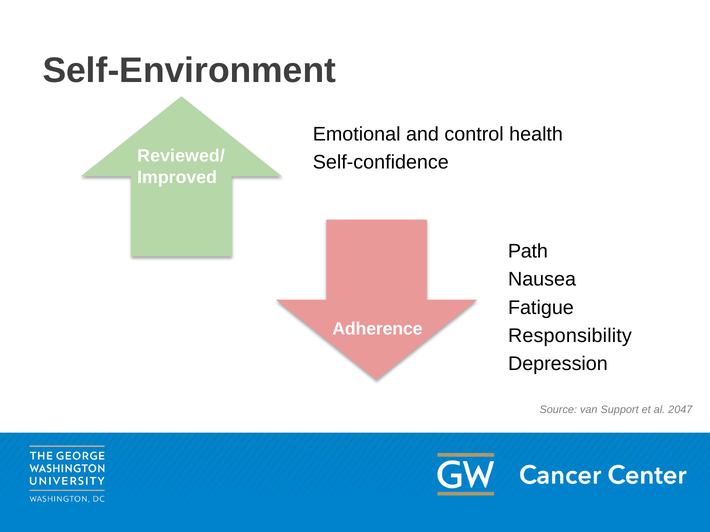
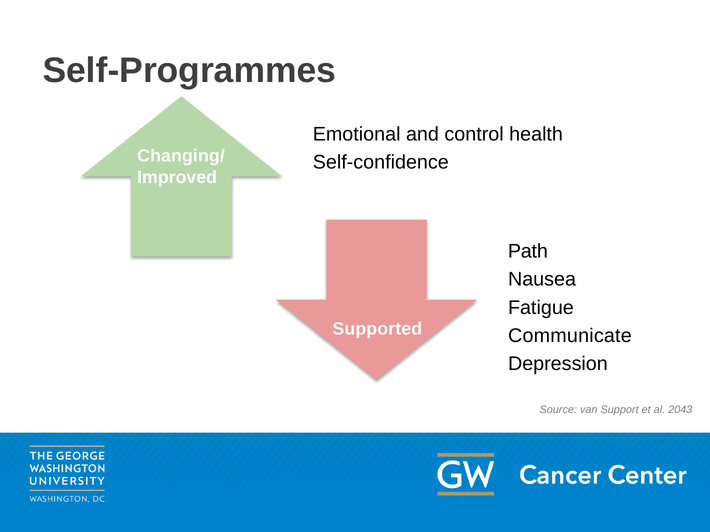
Self-Environment: Self-Environment -> Self-Programmes (189, 71)
Reviewed/: Reviewed/ -> Changing/ (181, 156)
Adherence: Adherence -> Supported (377, 329)
Responsibility: Responsibility -> Communicate (570, 336)
2047: 2047 -> 2043 (680, 410)
